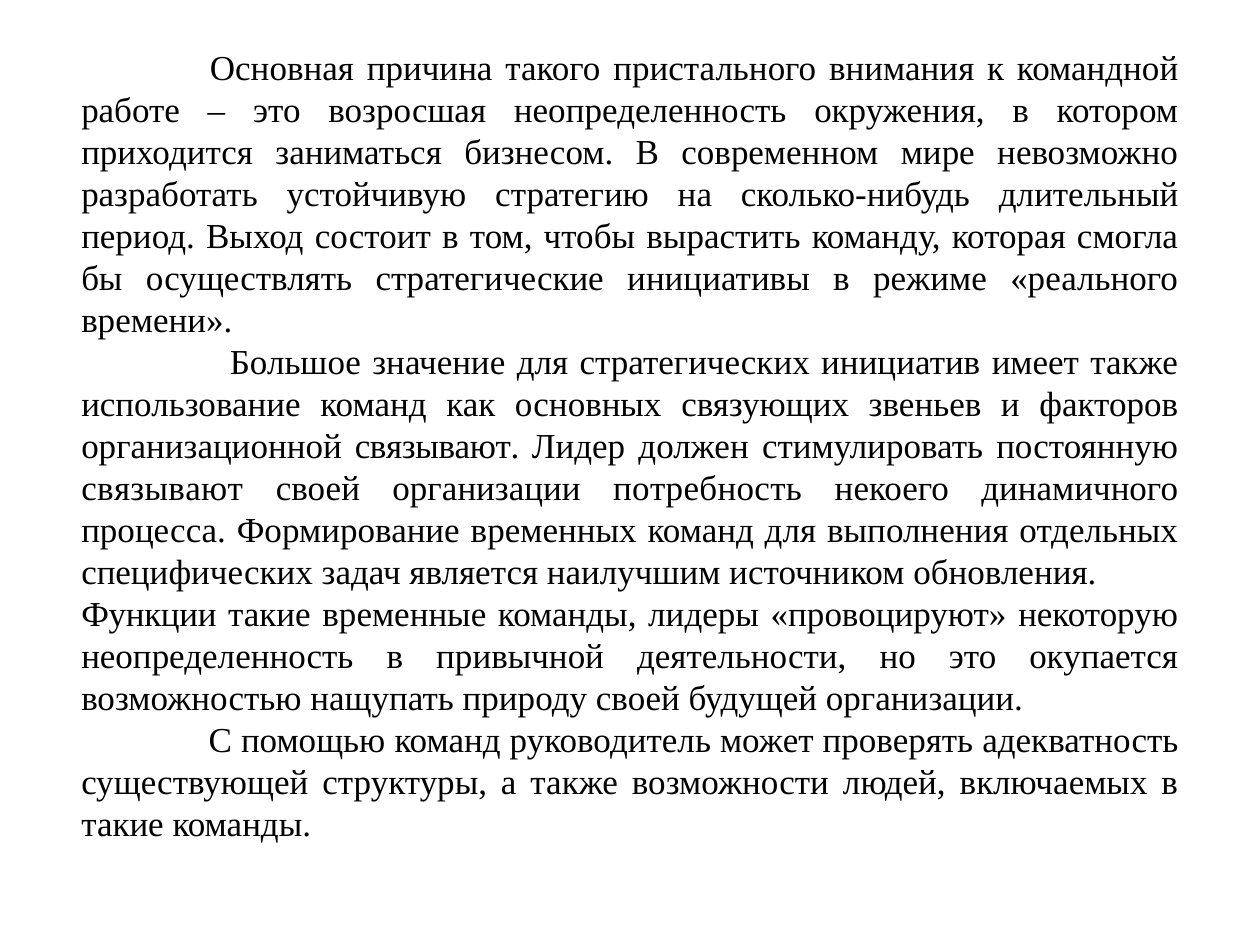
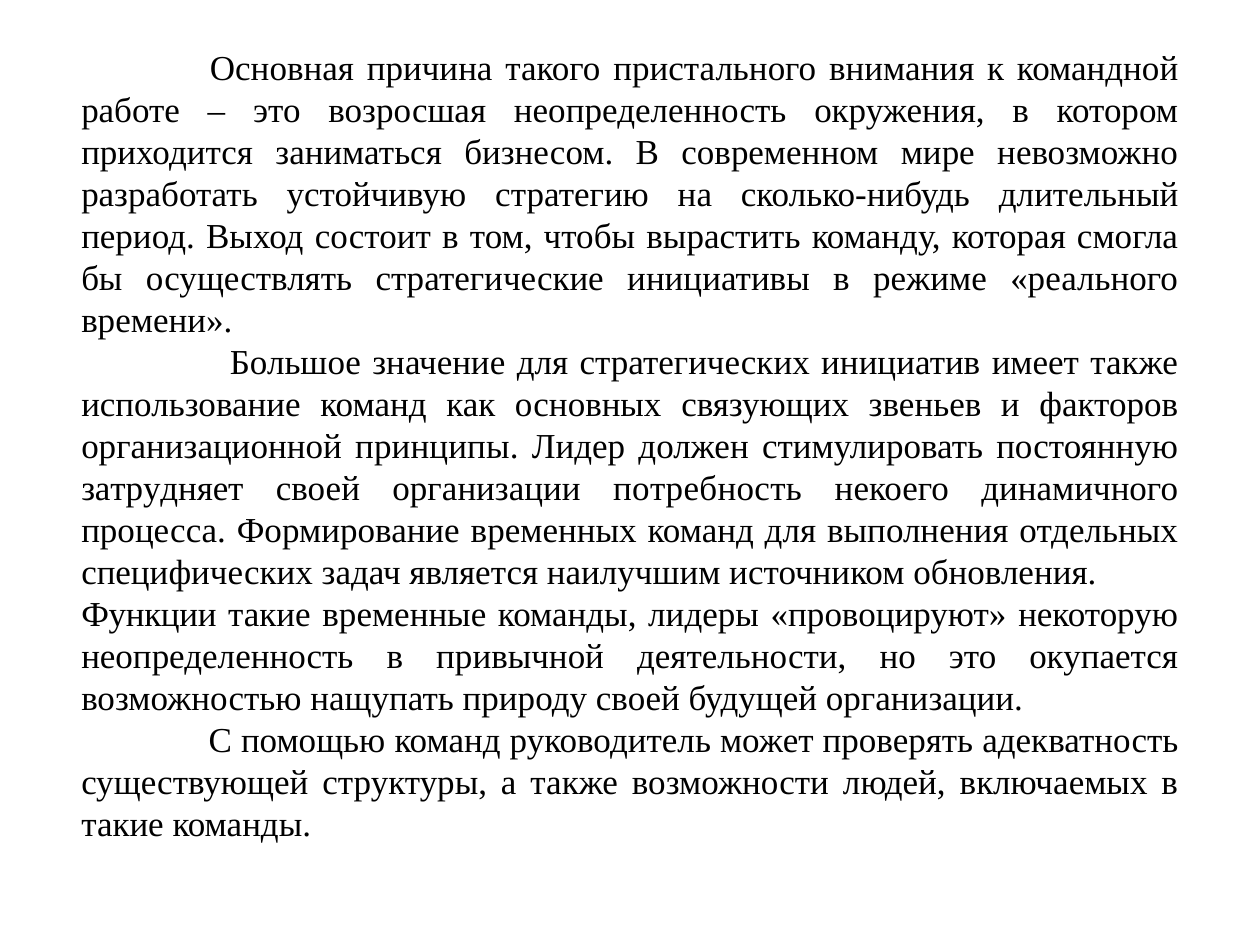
организационной связывают: связывают -> принципы (437, 447)
связывают: связывают -> затрудняет (162, 489)
